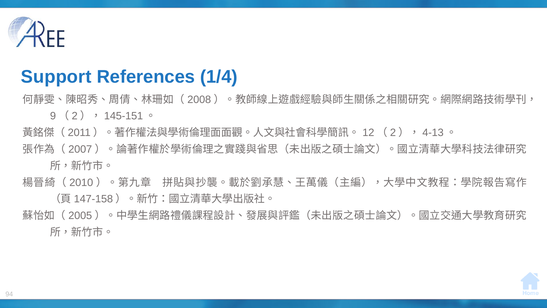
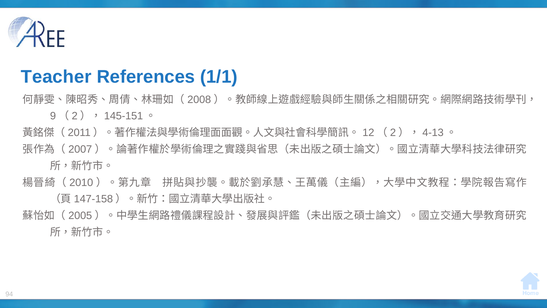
Support: Support -> Teacher (56, 77)
1/4: 1/4 -> 1/1 (219, 77)
